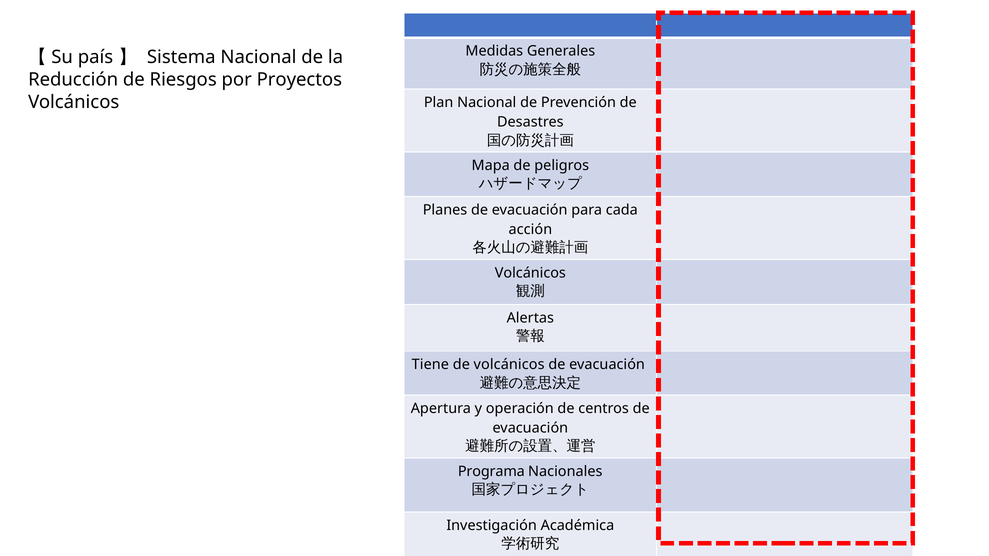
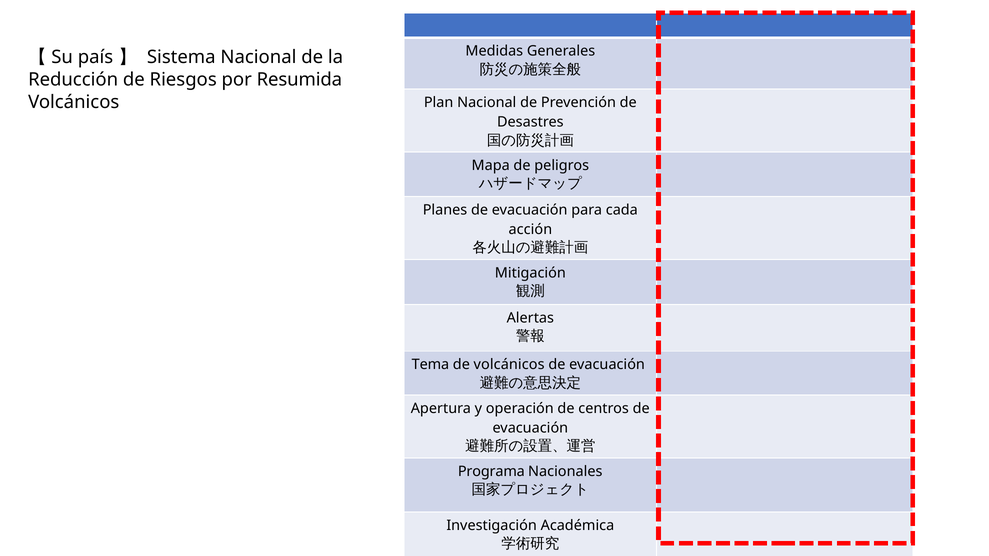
Proyectos: Proyectos -> Resumida (299, 80)
Volcánicos: Volcánicos -> Mitigación (530, 273)
Tiene: Tiene -> Tema (430, 365)
